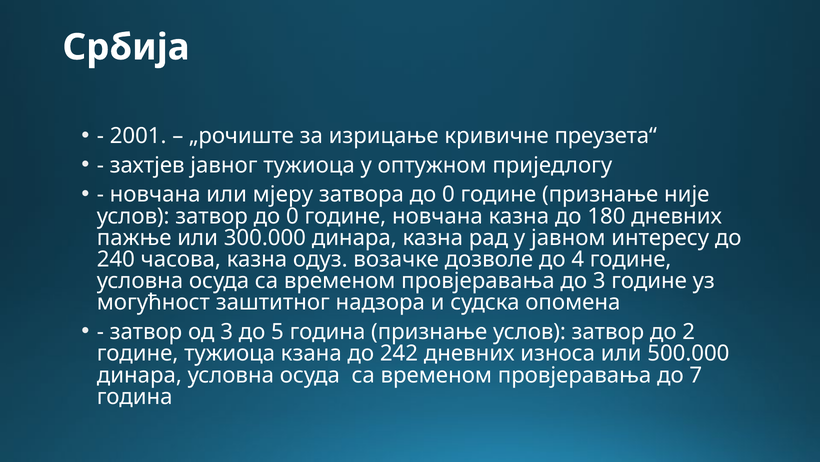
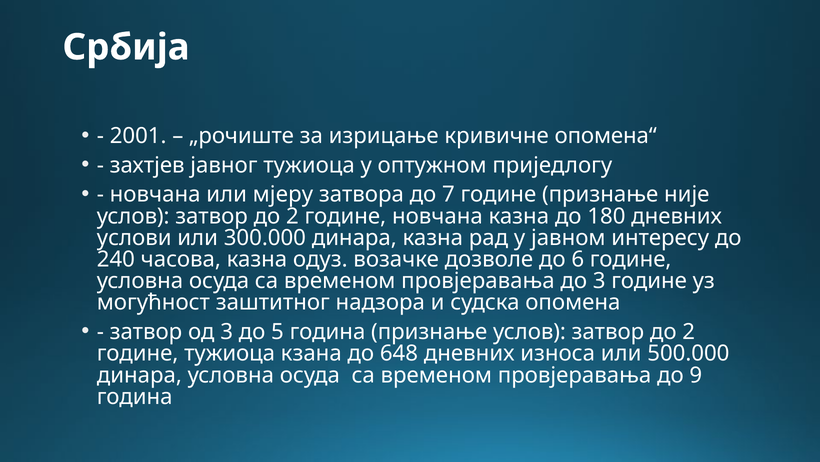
преузета“: преузета“ -> опомена“ (606, 136)
затвора до 0: 0 -> 7 (448, 194)
0: 0 -> 2 (292, 216)
пажње: пажње -> услови (134, 237)
4: 4 -> 6 (578, 259)
242: 242 -> 648 (399, 353)
7: 7 -> 9 (696, 375)
